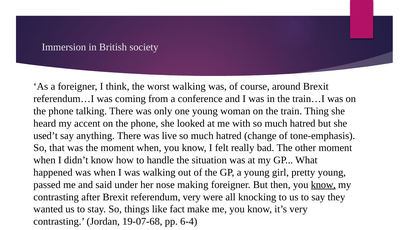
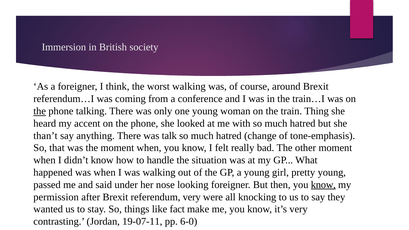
the underline: none -> present (40, 111)
used’t: used’t -> than’t (45, 136)
live: live -> talk (169, 136)
making: making -> looking (193, 185)
contrasting: contrasting -> permission (56, 197)
19-07-68: 19-07-68 -> 19-07-11 (142, 222)
6-4: 6-4 -> 6-0 (189, 222)
